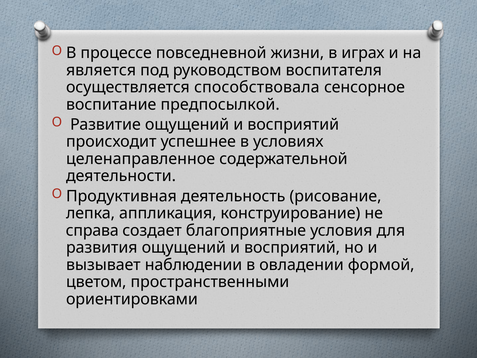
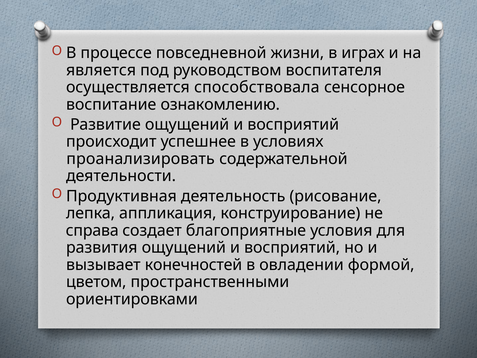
предпосылкой: предпосылкой -> ознакомлению (220, 104)
целенаправленное: целенаправленное -> проанализировать (141, 159)
наблюдении: наблюдении -> конечностей (193, 265)
